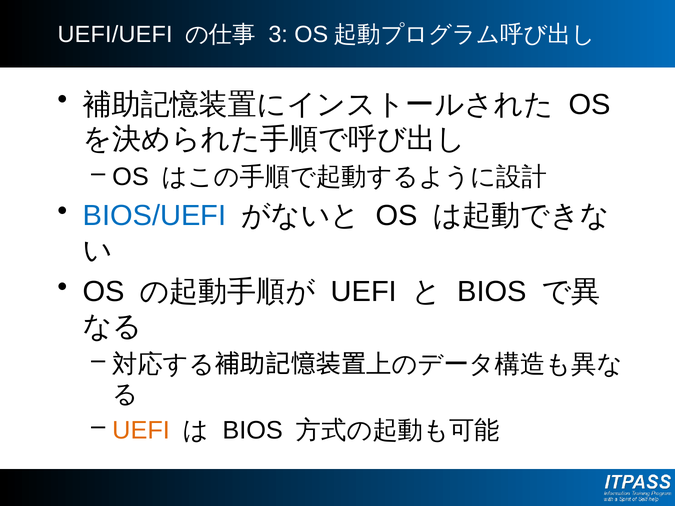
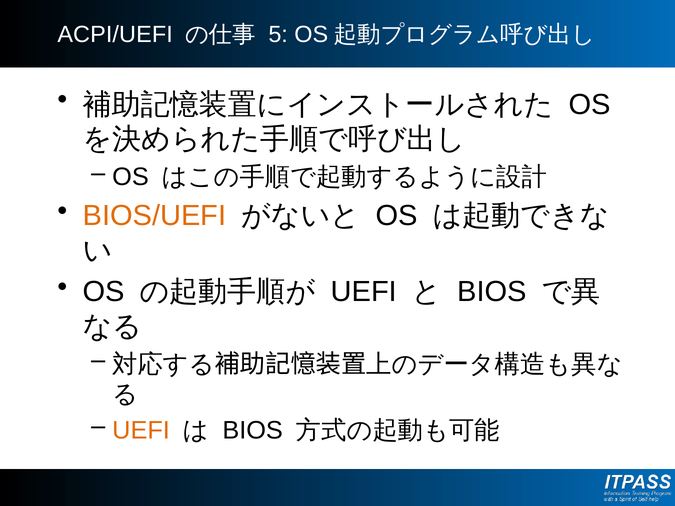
UEFI/UEFI: UEFI/UEFI -> ACPI/UEFI (115, 35)
3: 3 -> 5 (278, 35)
BIOS/UEFI colour: blue -> orange (154, 216)
